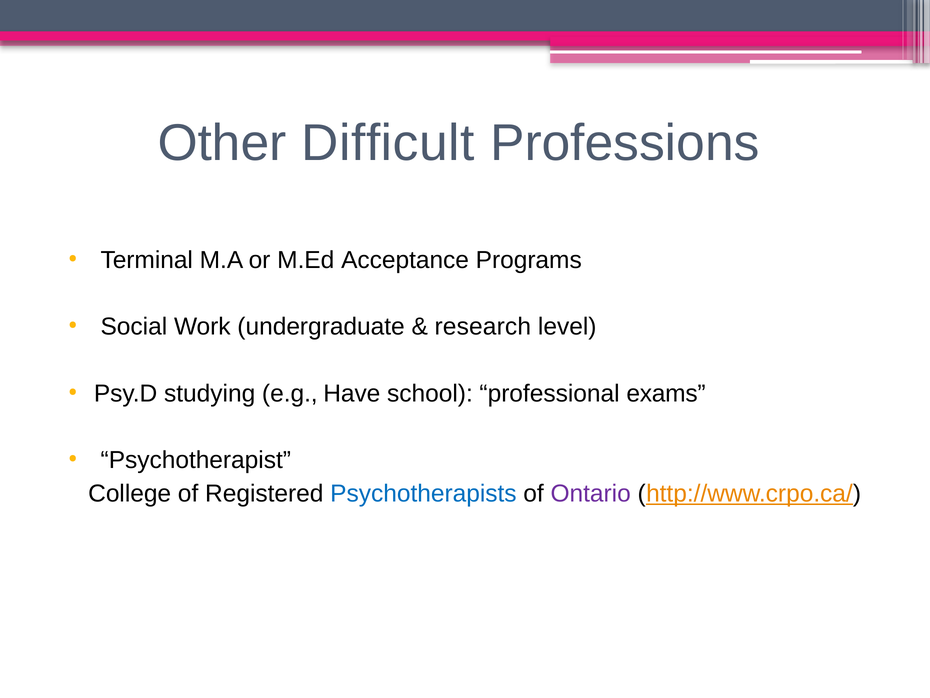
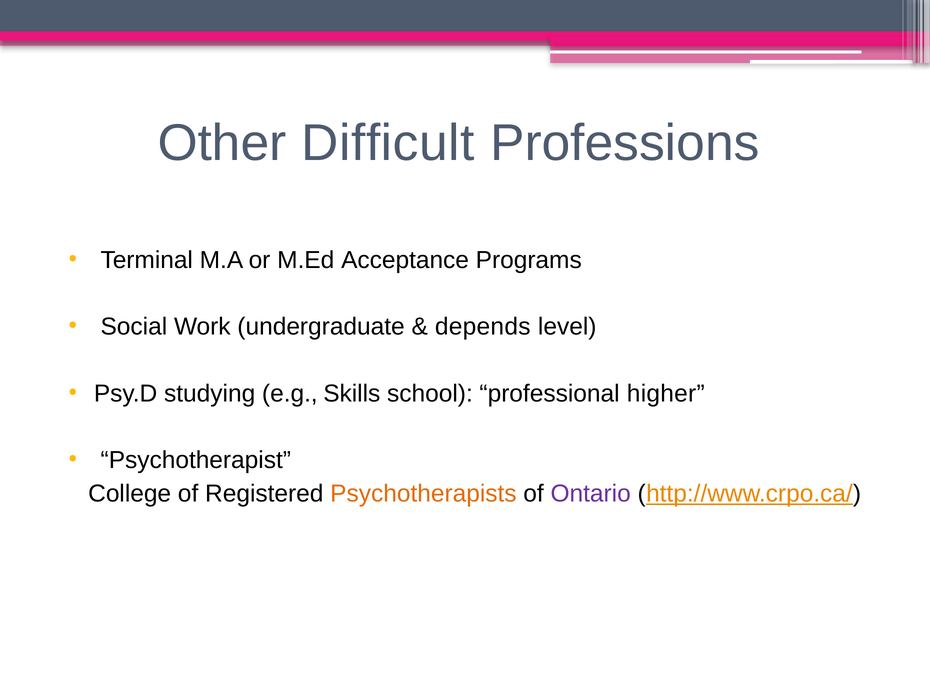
research: research -> depends (483, 327)
Have: Have -> Skills (352, 393)
exams: exams -> higher (666, 393)
Psychotherapists colour: blue -> orange (423, 493)
